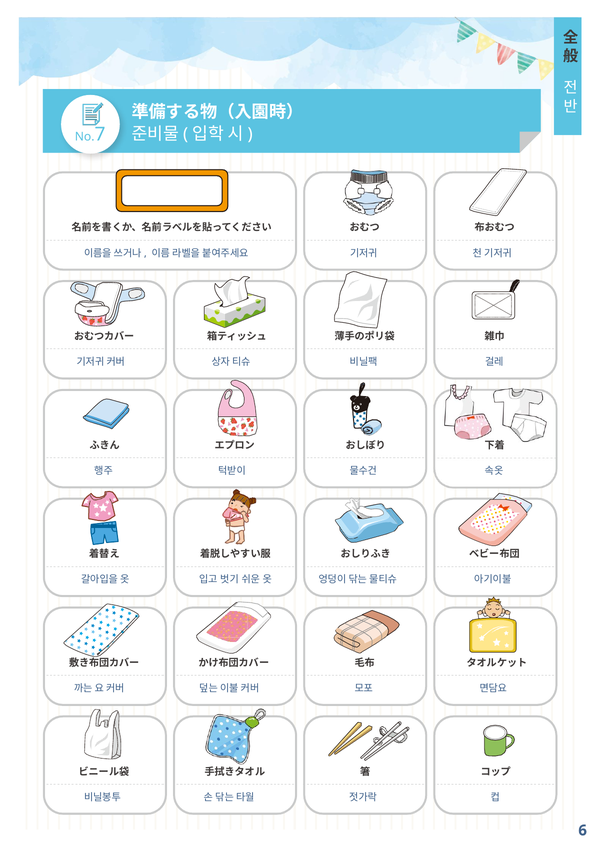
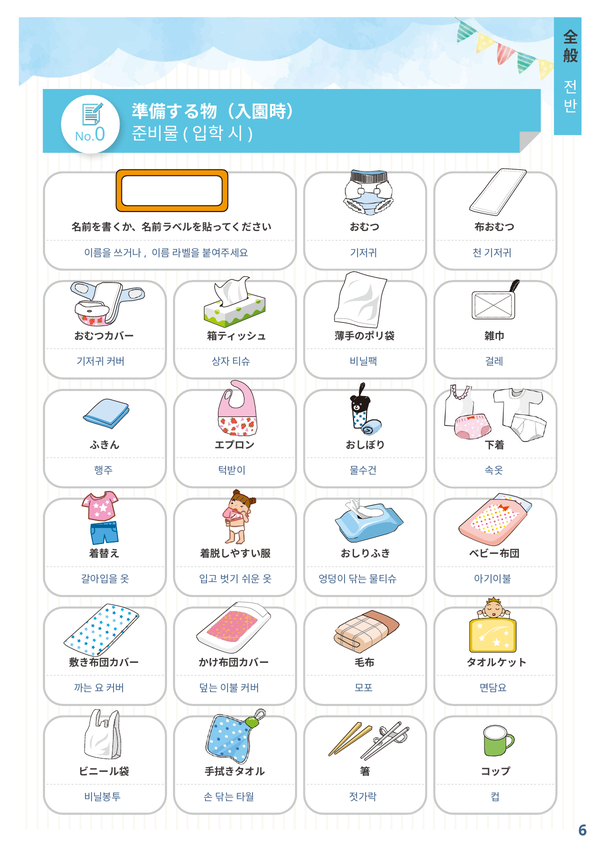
7: 7 -> 0 (100, 134)
